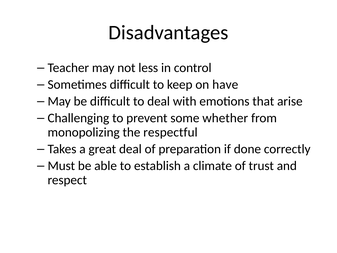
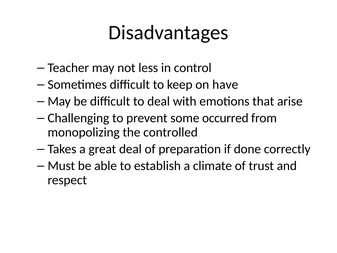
whether: whether -> occurred (225, 118)
respectful: respectful -> controlled (171, 132)
